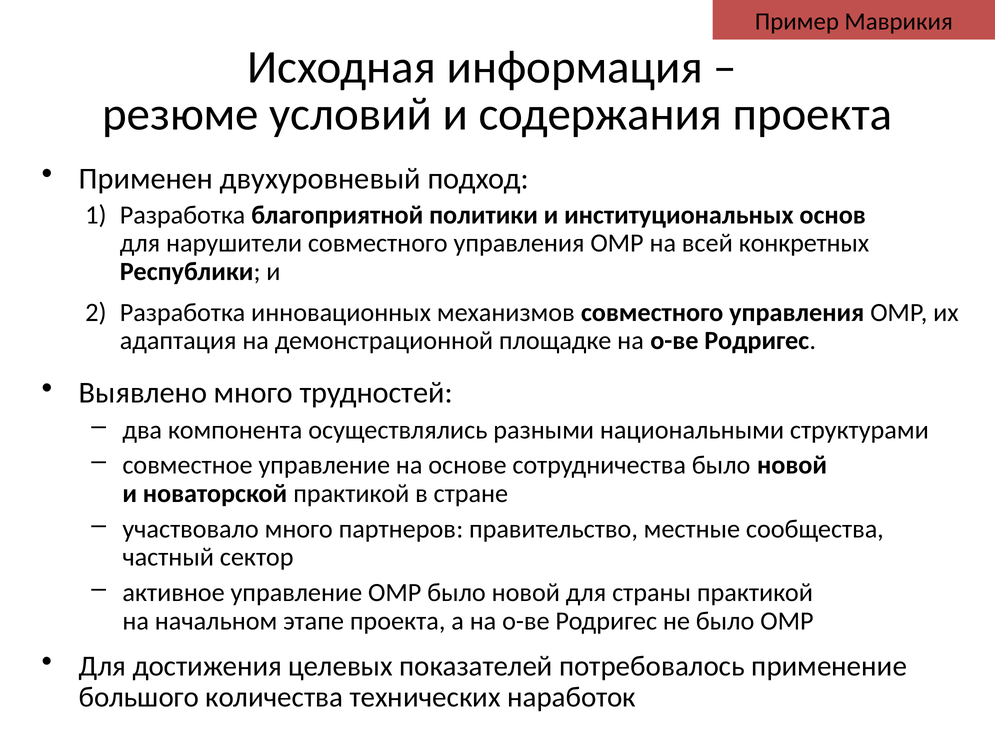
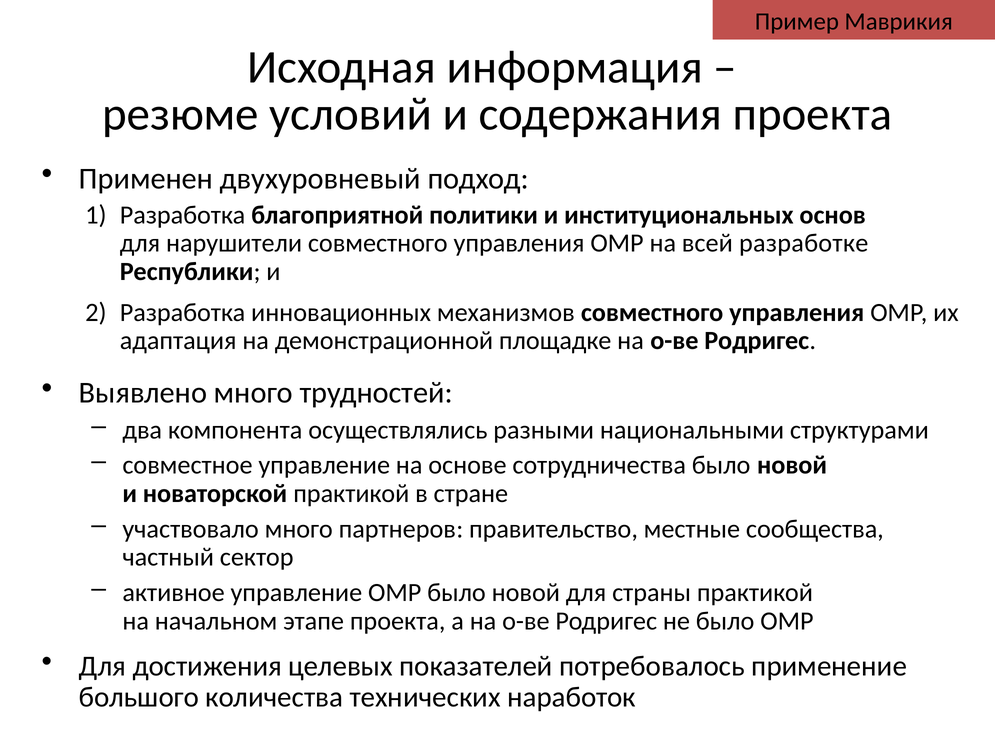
конкретных: конкретных -> разработке (804, 243)
